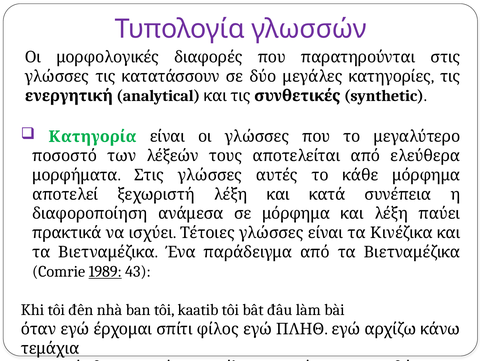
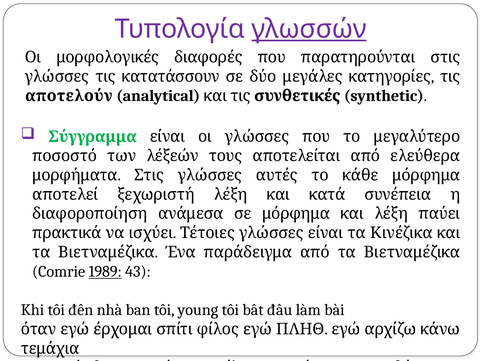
γλωσσών underline: none -> present (309, 29)
ενεργητική: ενεργητική -> αποτελούν (69, 96)
Κατηγορία: Κατηγορία -> Σύγγραμμα (93, 137)
kaatib: kaatib -> young (198, 310)
